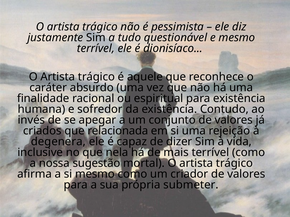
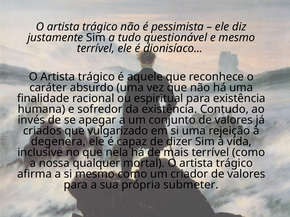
relacionada: relacionada -> vulgarizado (118, 131)
sugestão: sugestão -> qualquer (96, 164)
